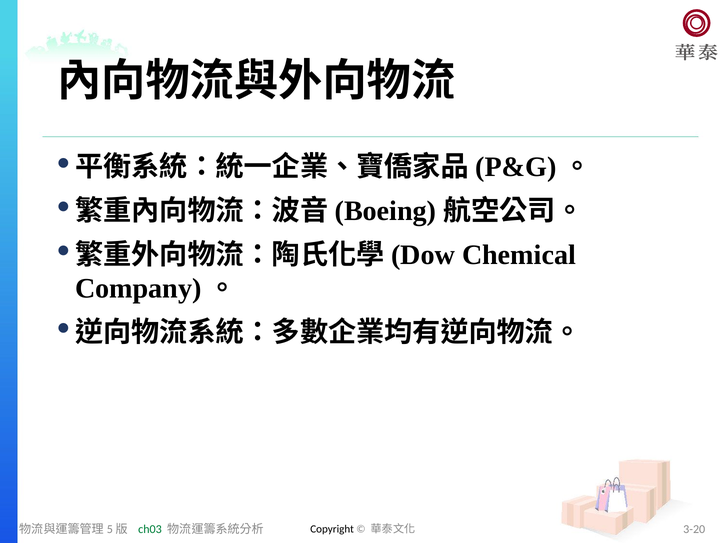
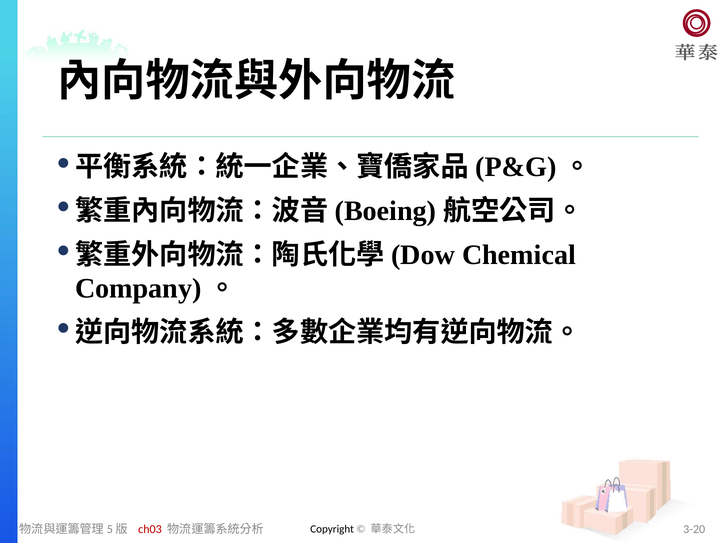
ch03 colour: green -> red (150, 529)
